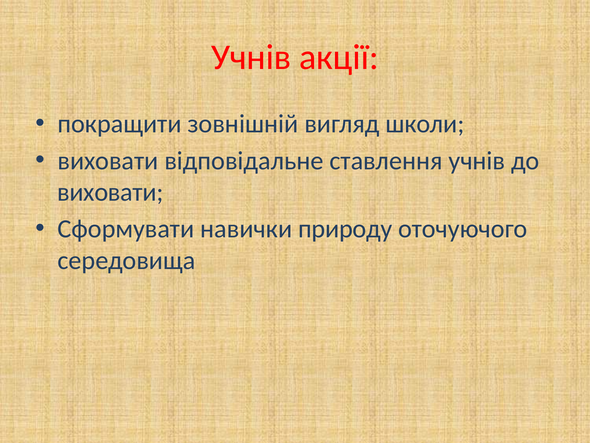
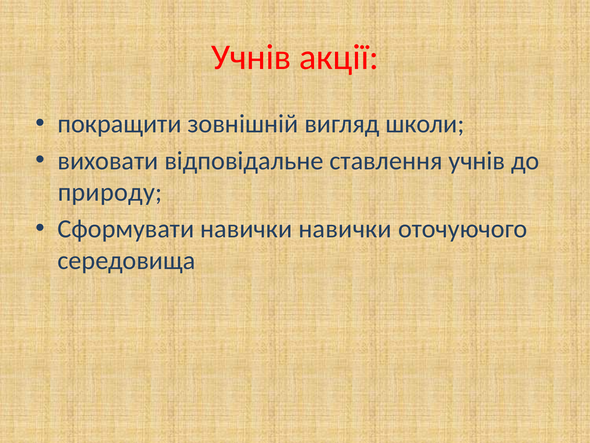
виховати: виховати -> природу (110, 192)
навички природу: природу -> навички (345, 229)
